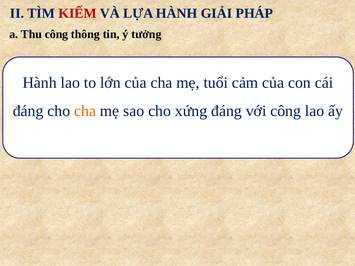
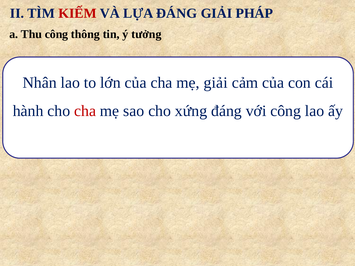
LỰA HÀNH: HÀNH -> ĐÁNG (177, 13)
Hành: Hành -> Nhân (40, 83)
mẹ tuổi: tuổi -> giải (216, 83)
đáng: đáng -> hành (28, 111)
cha colour: orange -> red (85, 111)
